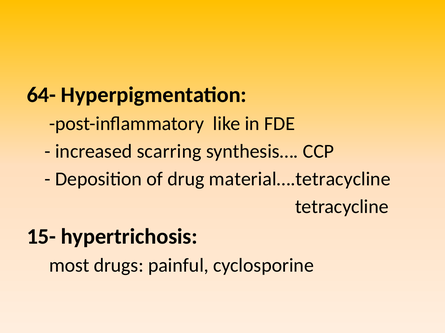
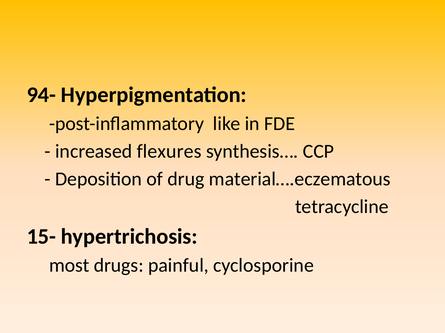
64-: 64- -> 94- (41, 95)
scarring: scarring -> flexures (169, 152)
material….tetracycline: material….tetracycline -> material….eczematous (300, 179)
